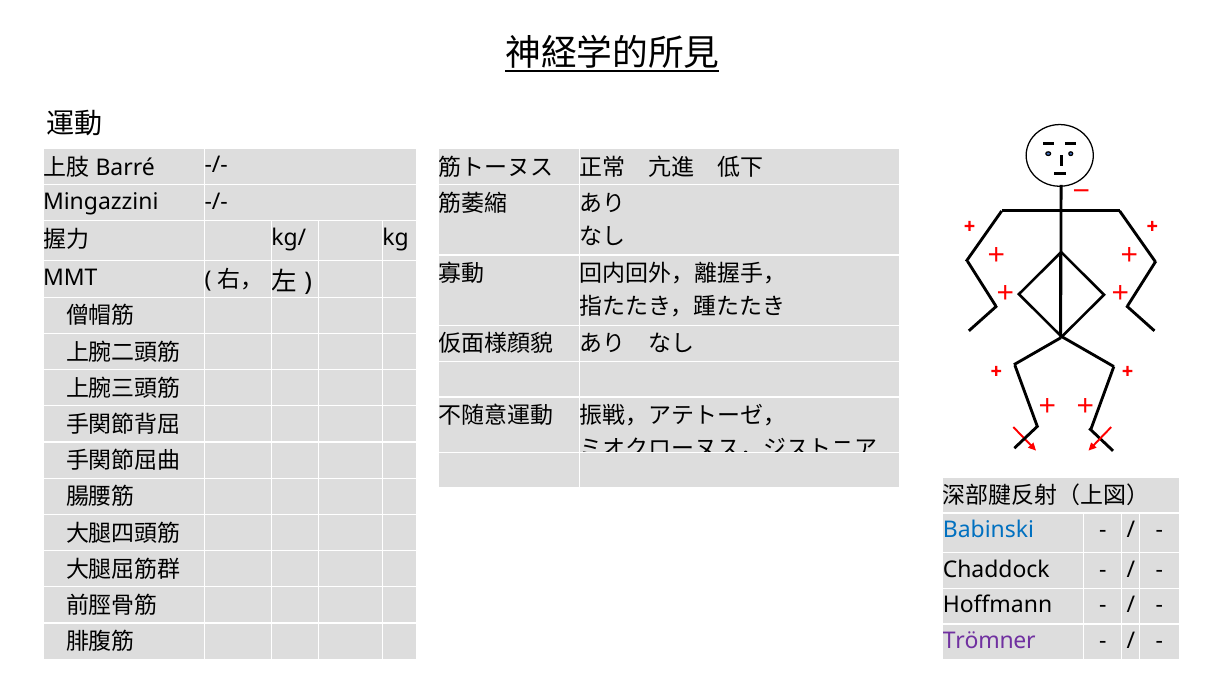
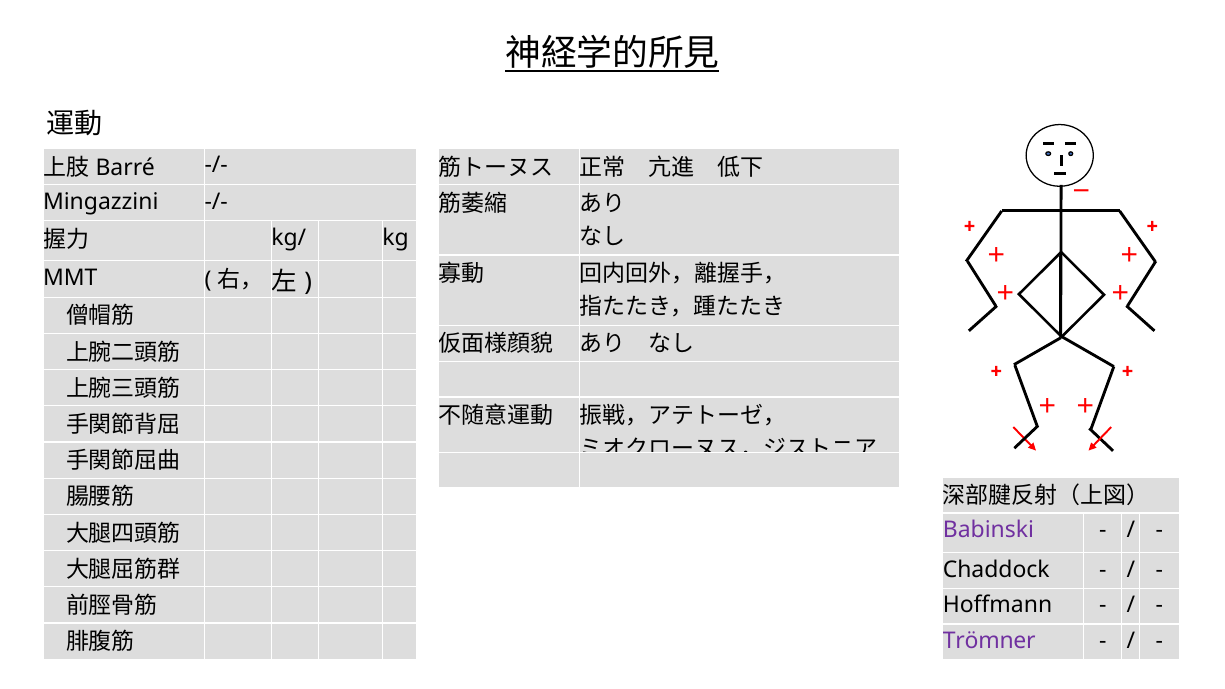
Babinski colour: blue -> purple (988, 530)
